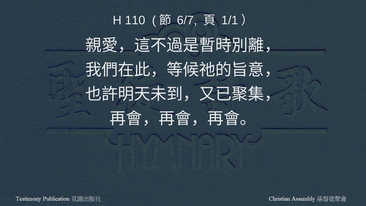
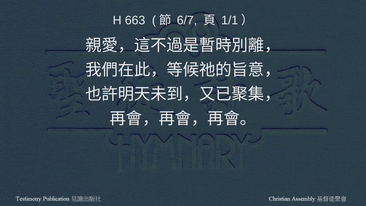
110: 110 -> 663 (135, 20)
